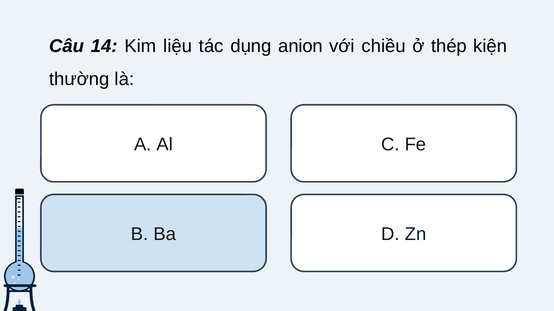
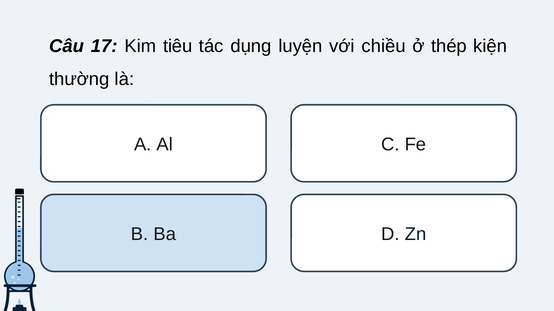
14: 14 -> 17 (104, 46)
liệu: liệu -> tiêu (178, 46)
anion: anion -> luyện (300, 46)
